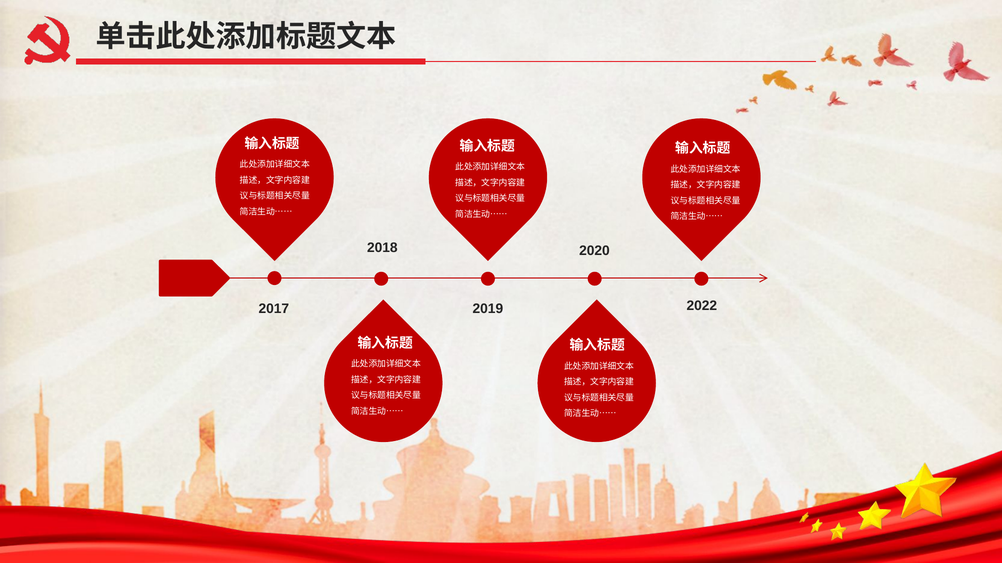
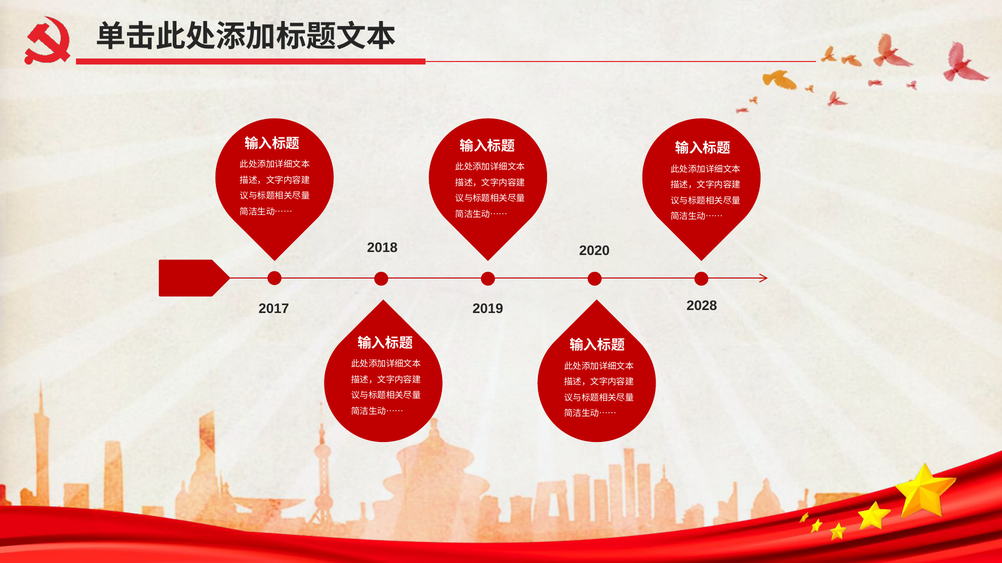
2022: 2022 -> 2028 (702, 306)
